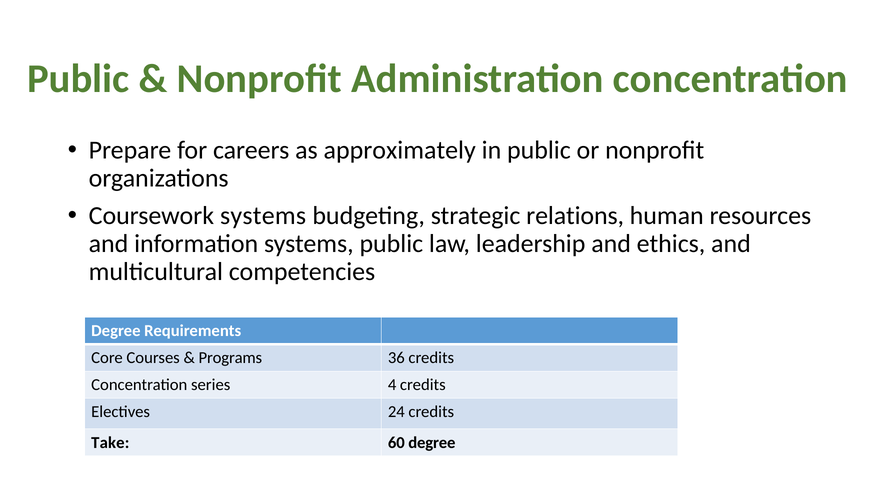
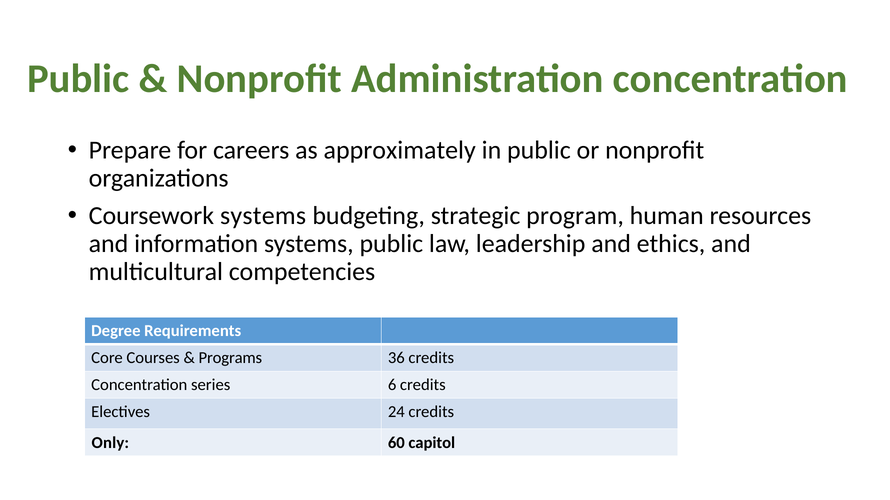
relations: relations -> program (575, 216)
4: 4 -> 6 (392, 385)
Take: Take -> Only (110, 443)
60 degree: degree -> capitol (432, 443)
